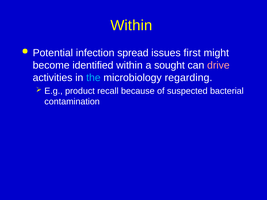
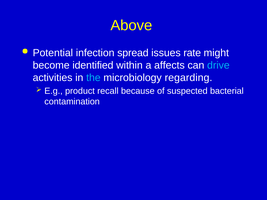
Within: Within -> Above (131, 26)
first: first -> rate (192, 53)
sought: sought -> affects (169, 65)
drive colour: pink -> light blue (218, 65)
